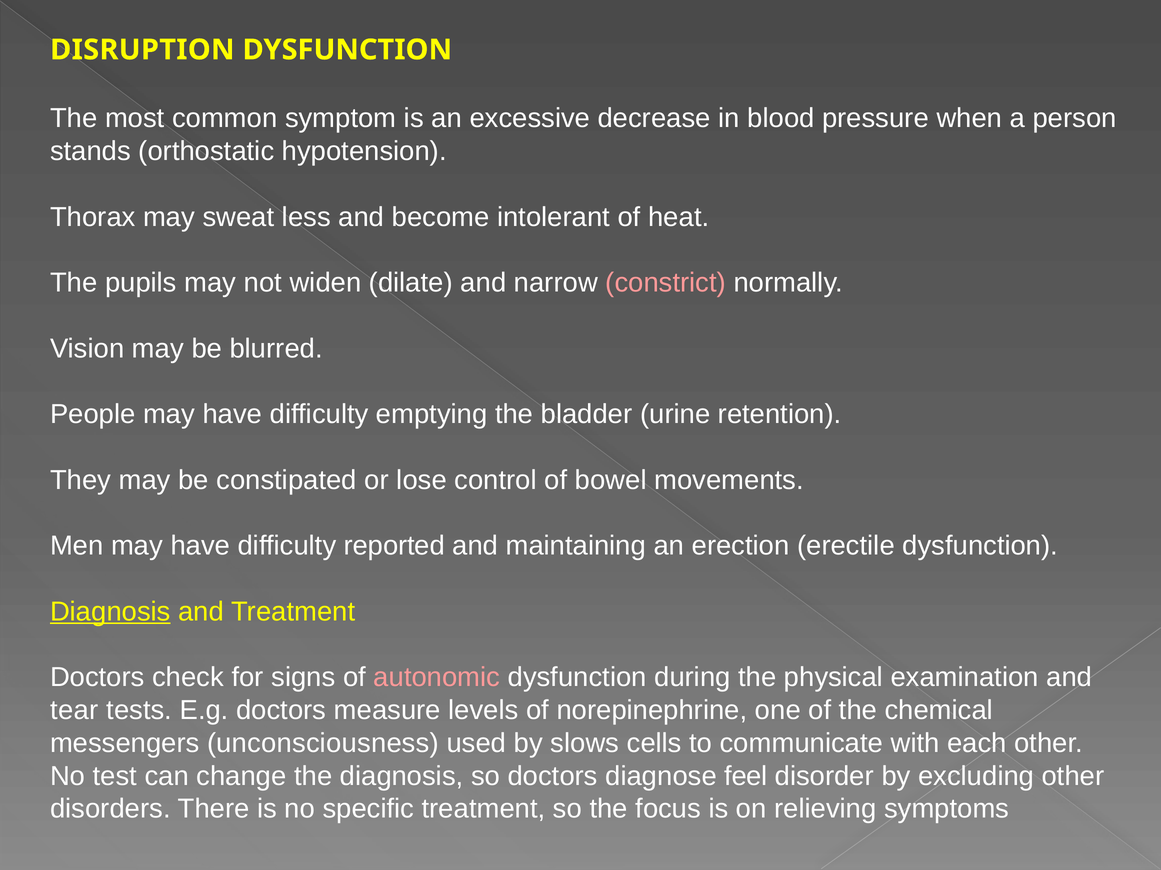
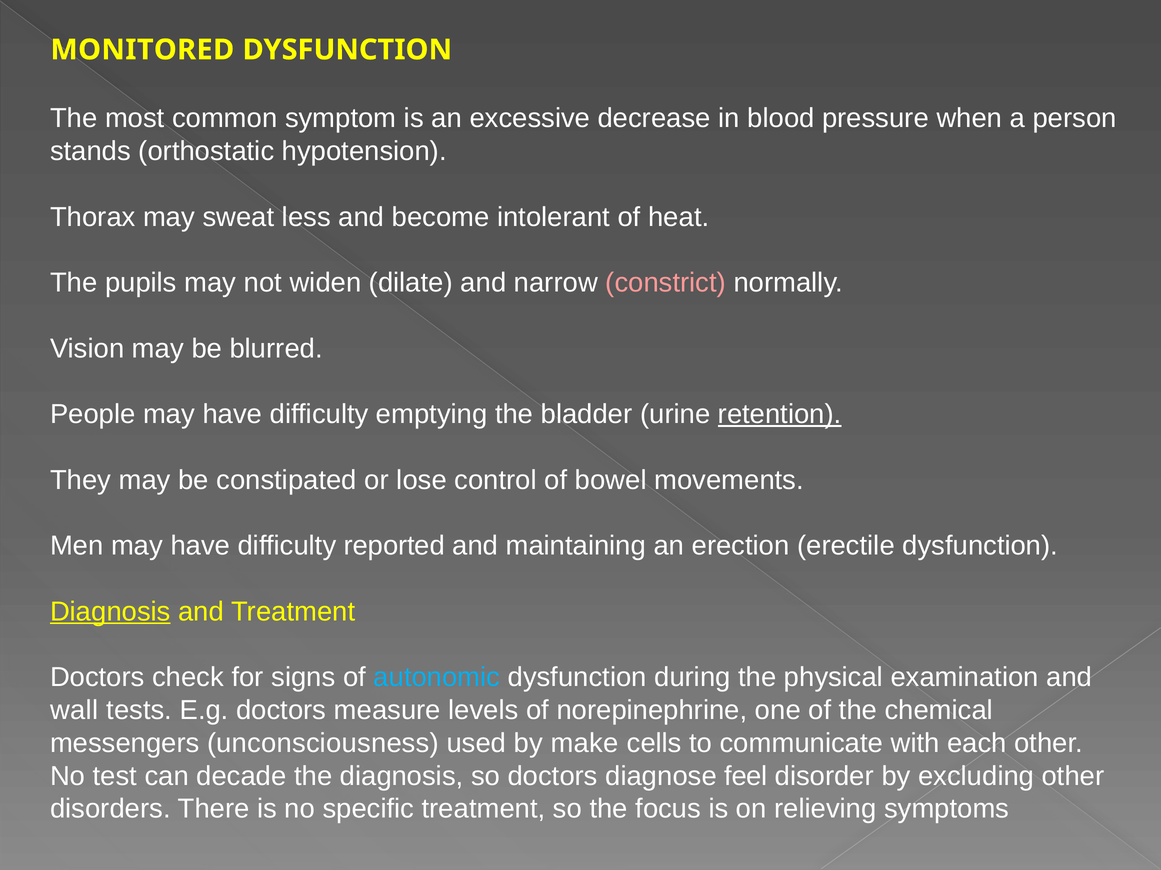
DISRUPTION: DISRUPTION -> MONITORED (142, 50)
retention underline: none -> present (780, 415)
autonomic colour: pink -> light blue (437, 678)
tear: tear -> wall (74, 711)
slows: slows -> make (585, 744)
change: change -> decade (241, 777)
